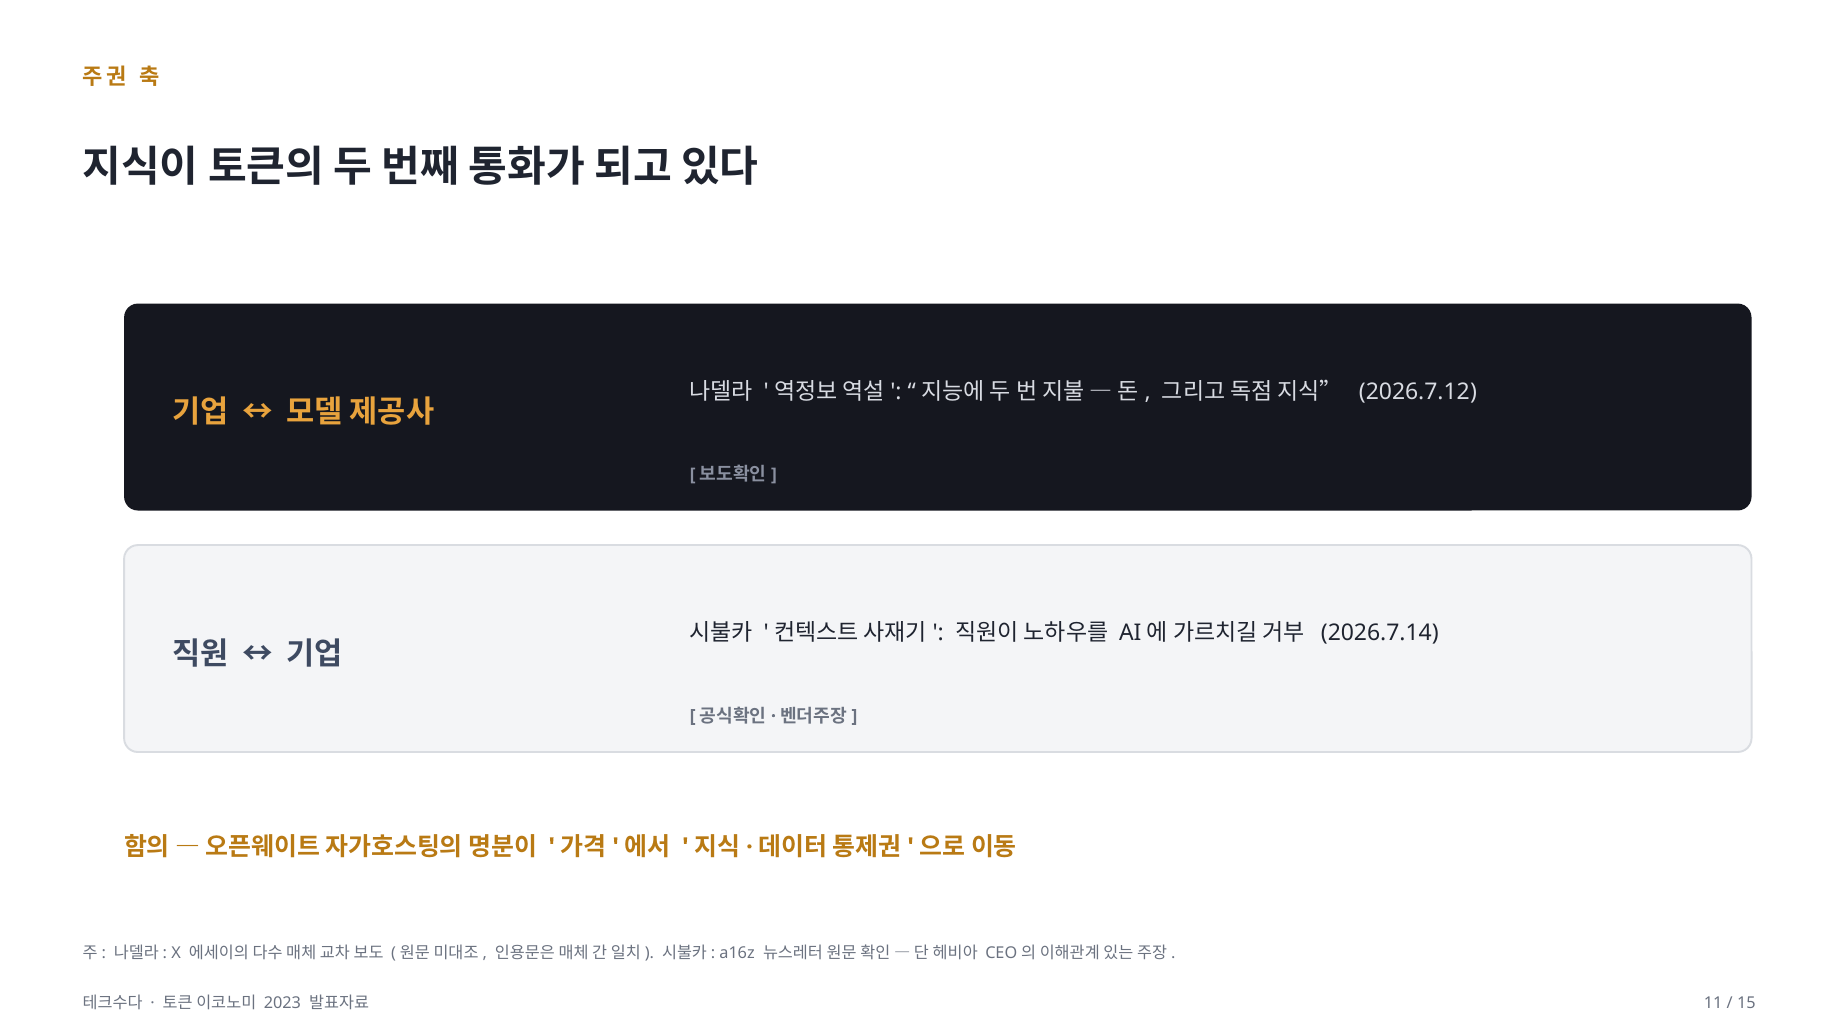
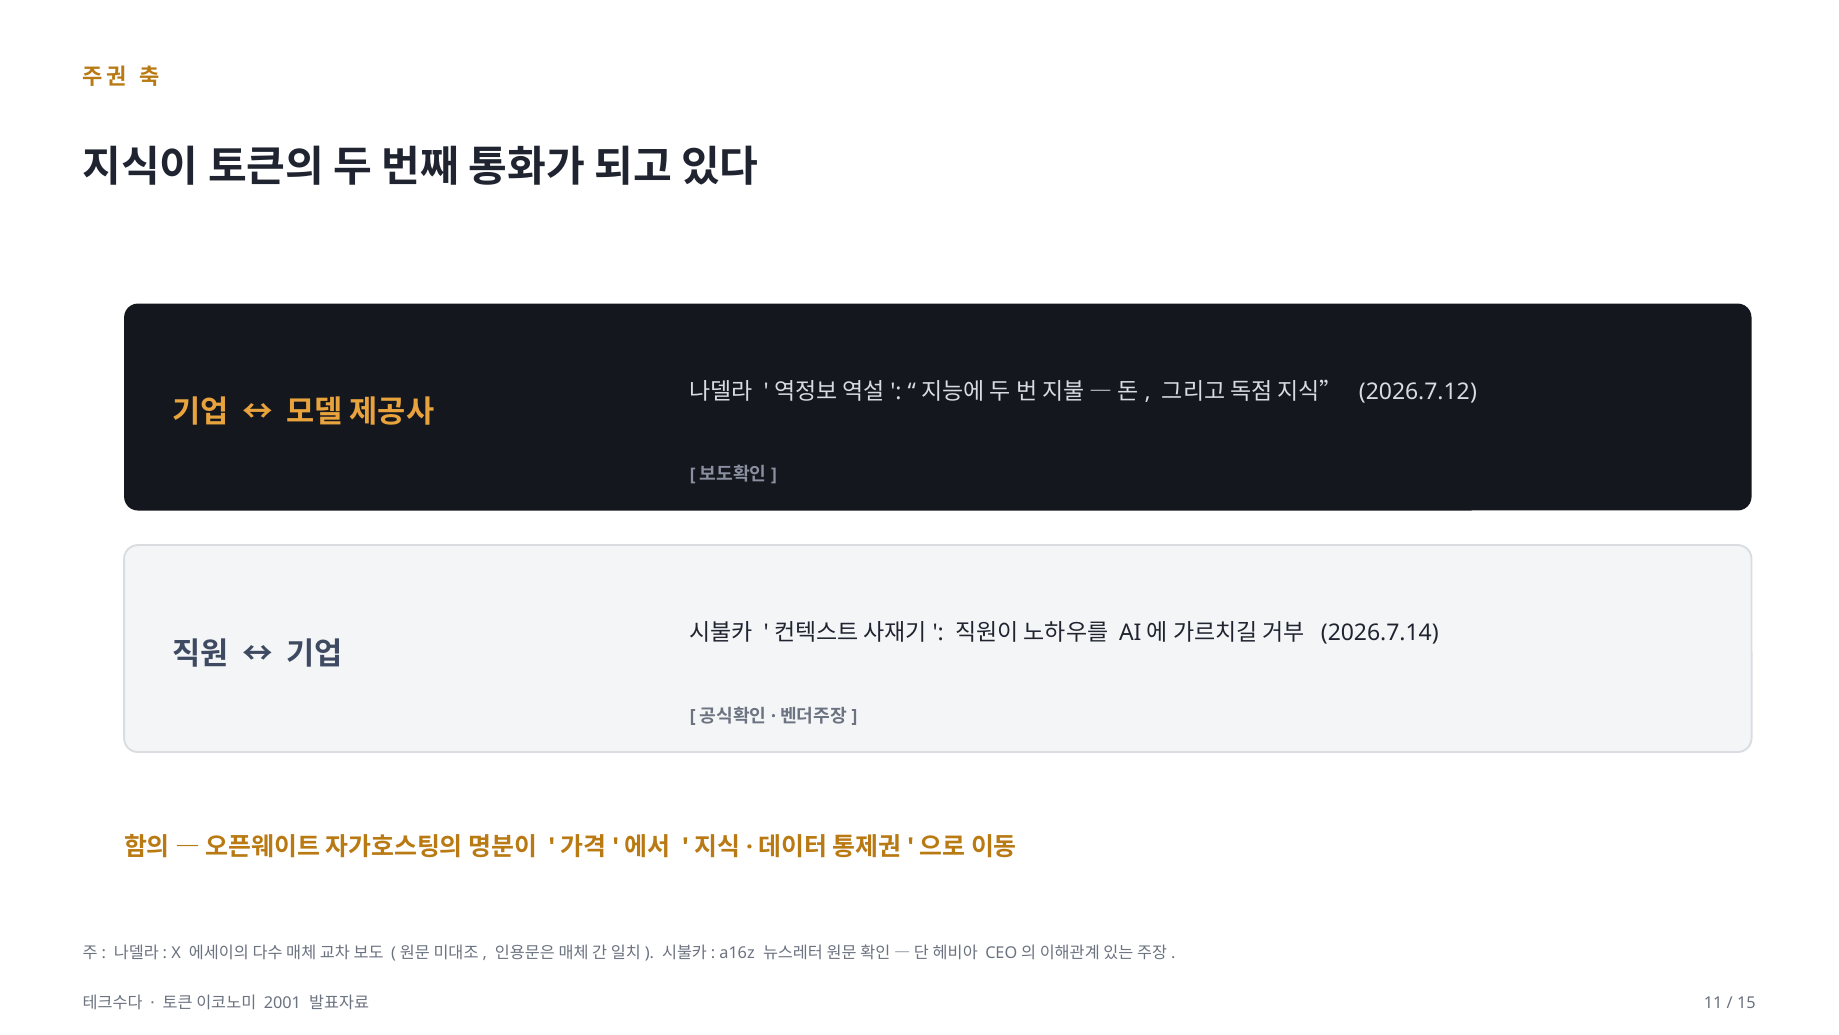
2023: 2023 -> 2001 (282, 1002)
